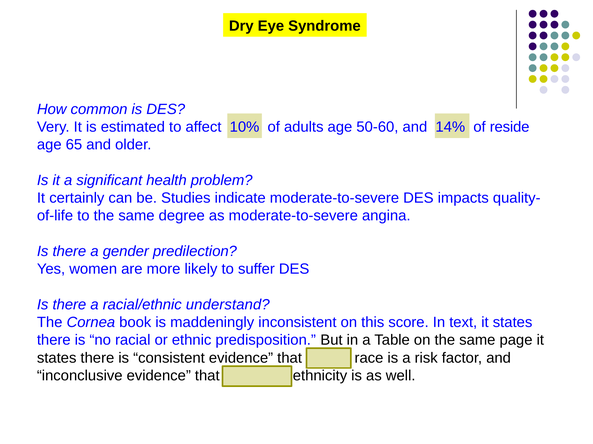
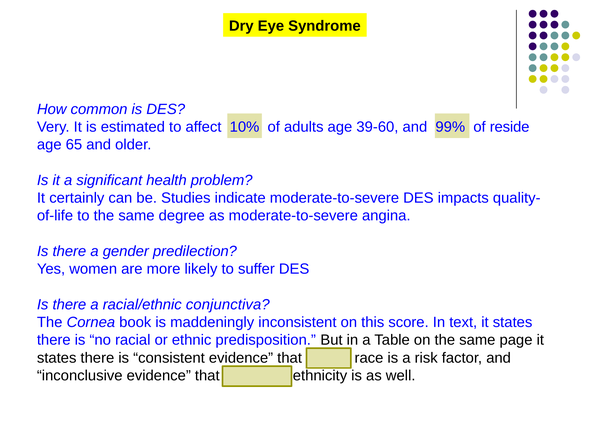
50-60: 50-60 -> 39-60 (377, 127)
14%: 14% -> 99% (450, 127)
understand: understand -> conjunctiva (228, 305)
